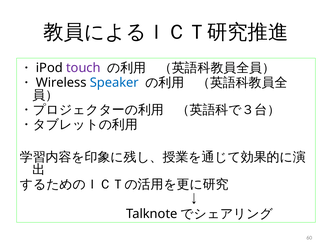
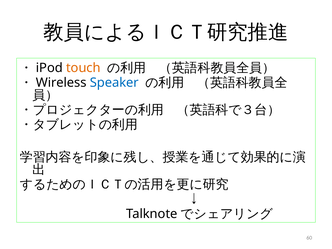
touch colour: purple -> orange (83, 68)
